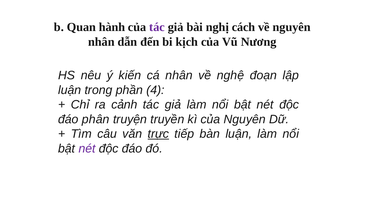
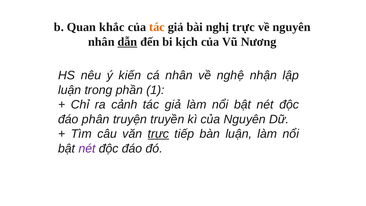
hành: hành -> khắc (112, 27)
tác colour: purple -> orange (157, 27)
nghị cách: cách -> trực (243, 27)
dẫn underline: none -> present (127, 42)
đoạn: đoạn -> nhận (263, 75)
4: 4 -> 1 (155, 90)
